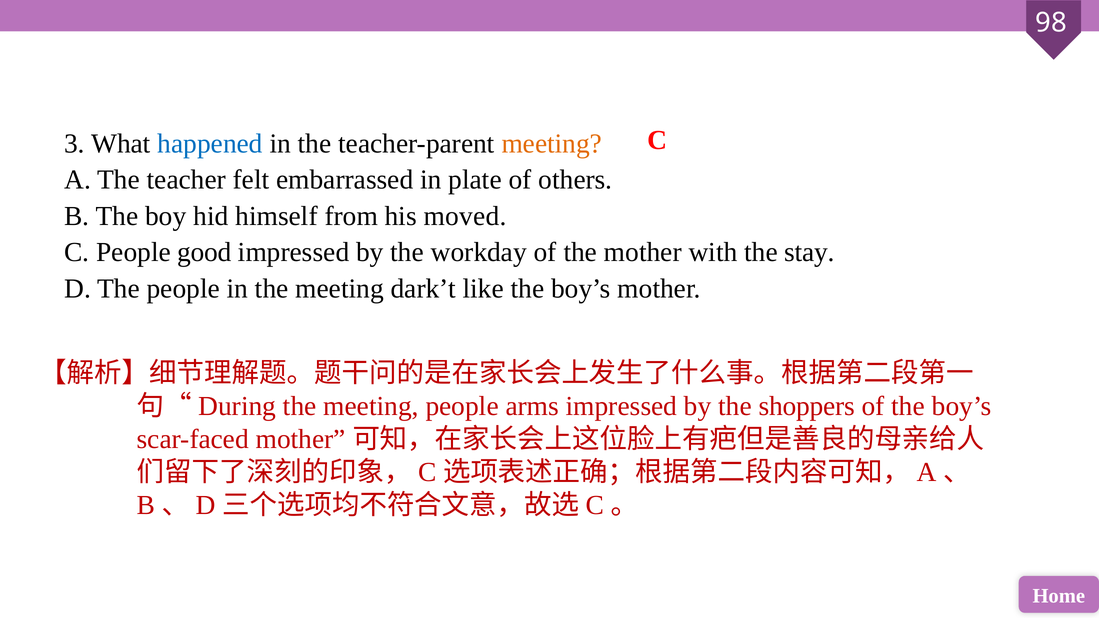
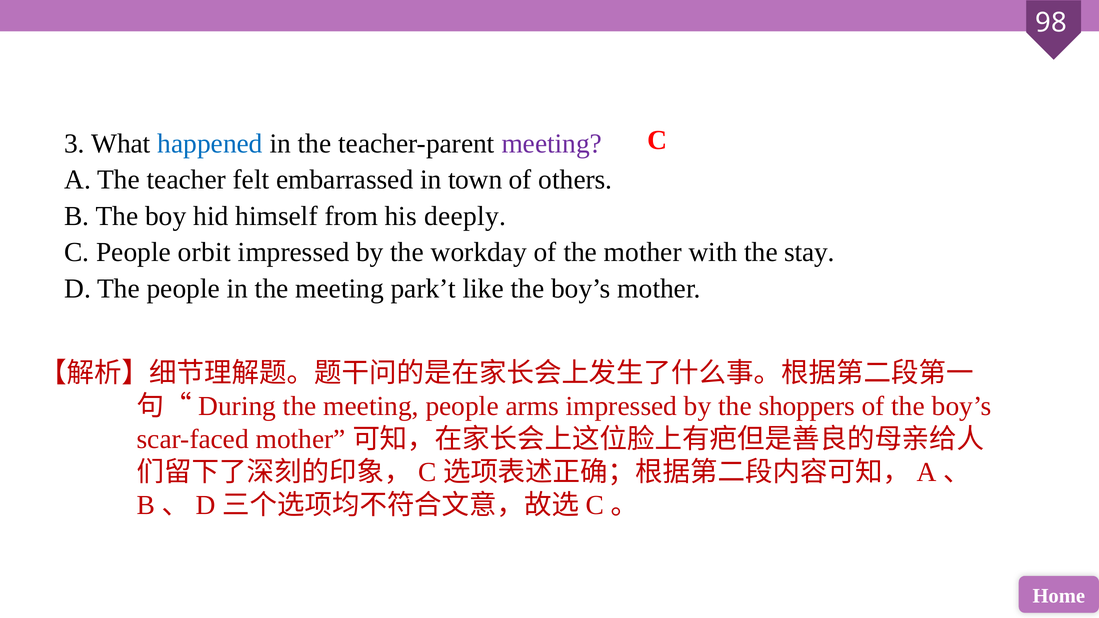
meeting colour: orange -> purple (552, 144)
plate: plate -> town (475, 180)
moved: moved -> deeply (465, 216)
good: good -> orbit (204, 252)
dark’t: dark’t -> park’t (423, 289)
